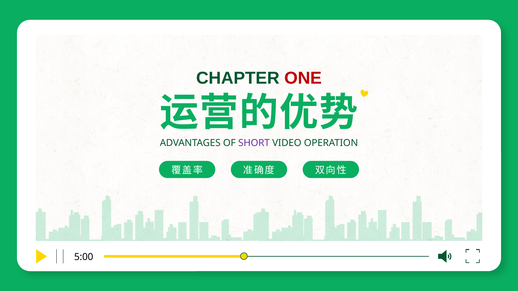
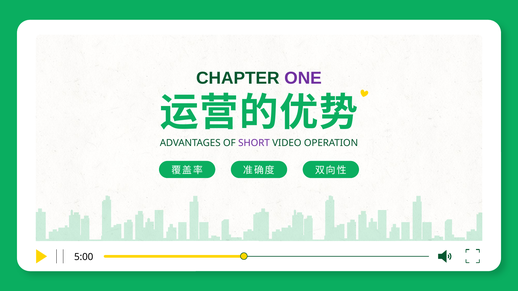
ONE colour: red -> purple (303, 78)
